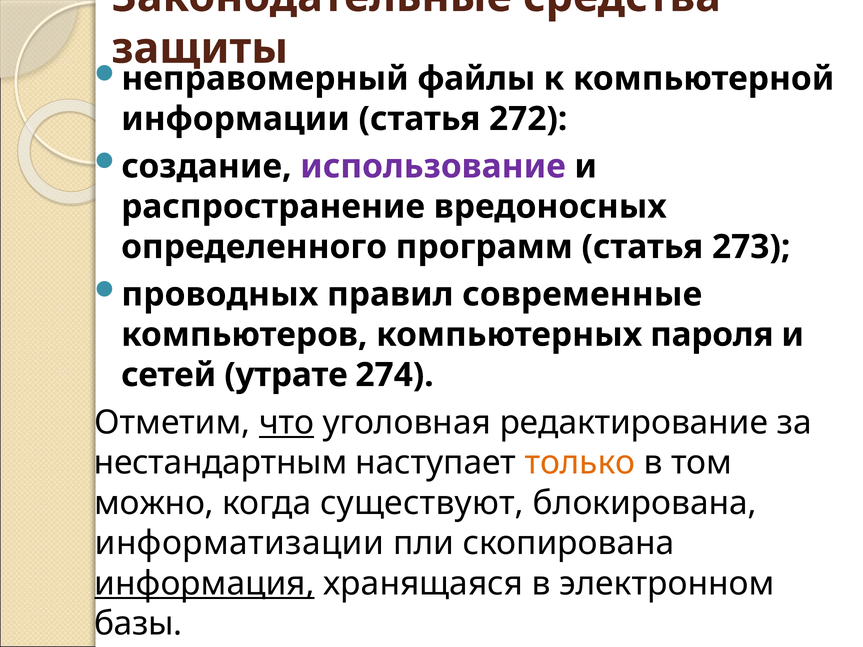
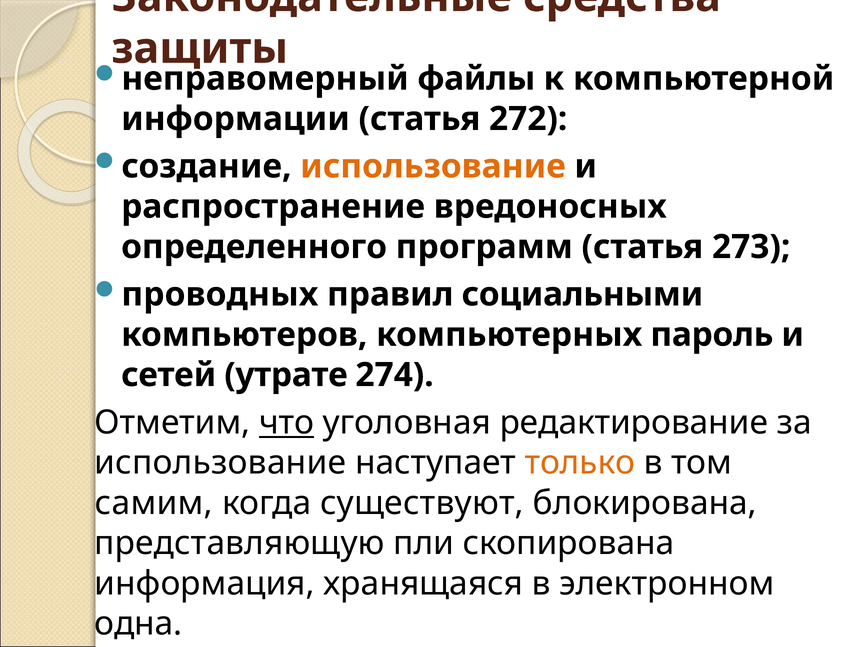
использование colour: purple -> orange (433, 166)
современные: современные -> социальными (582, 295)
пароля: пароля -> пароль (712, 335)
нестандартным: нестандартным -> использование (220, 463)
можно: можно -> самим (154, 503)
информатизации: информатизации -> представляющую (240, 544)
информация underline: present -> none (205, 584)
базы: базы -> одна (138, 624)
